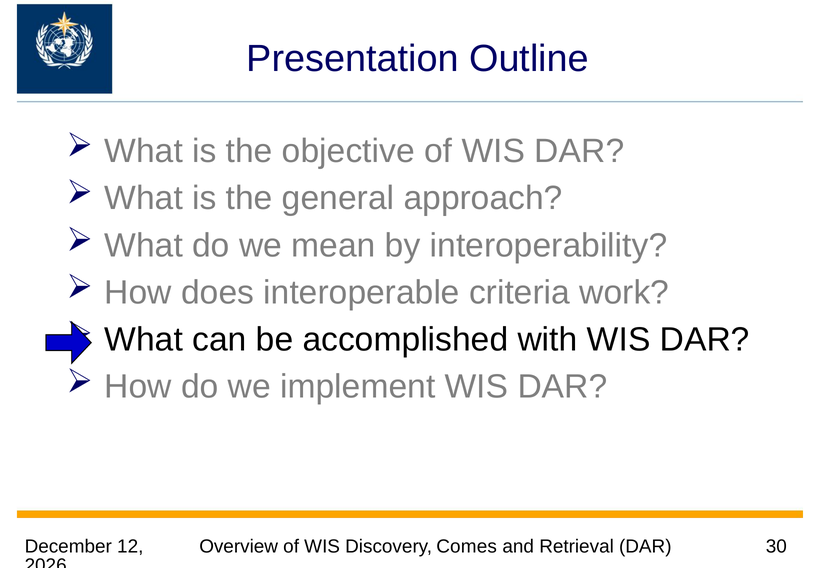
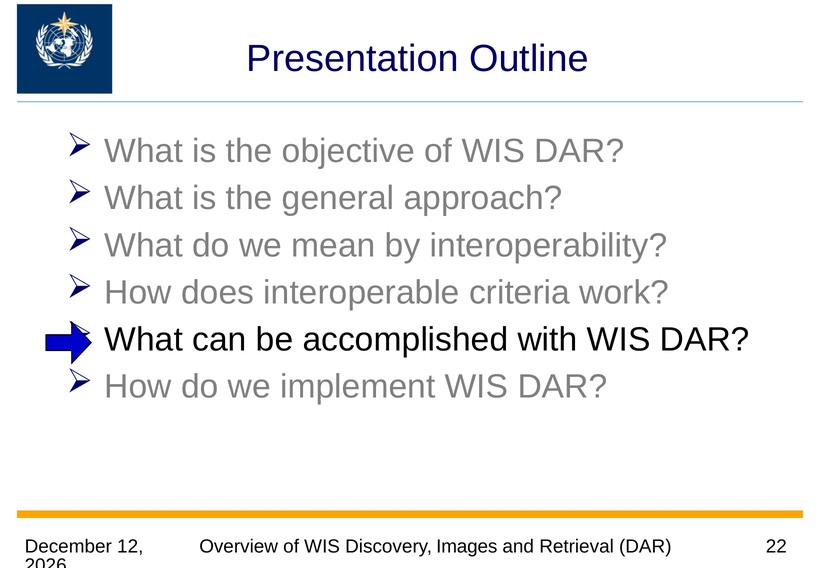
Comes: Comes -> Images (467, 546)
30: 30 -> 22 (776, 546)
